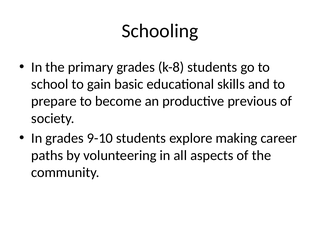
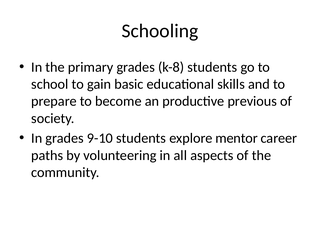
making: making -> mentor (237, 138)
